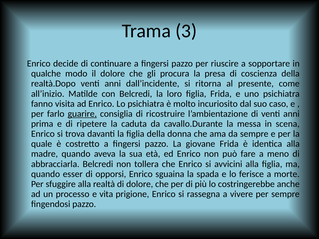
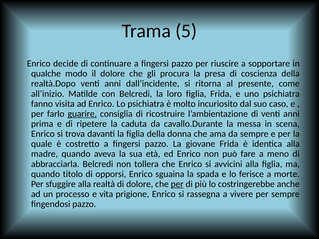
3: 3 -> 5 (186, 31)
esser: esser -> titolo (73, 174)
per underline: none -> present (177, 184)
